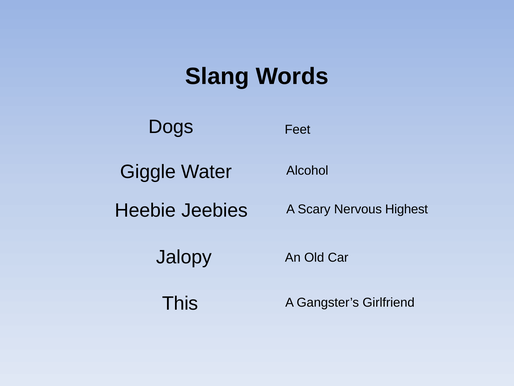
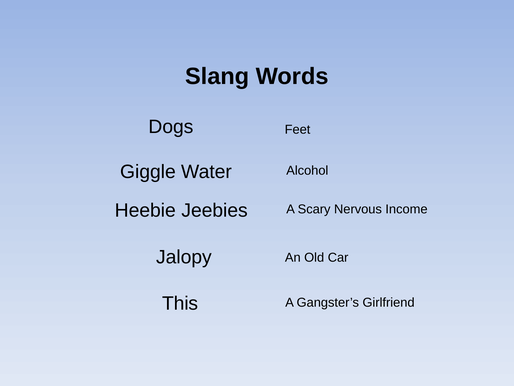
Highest: Highest -> Income (406, 209)
